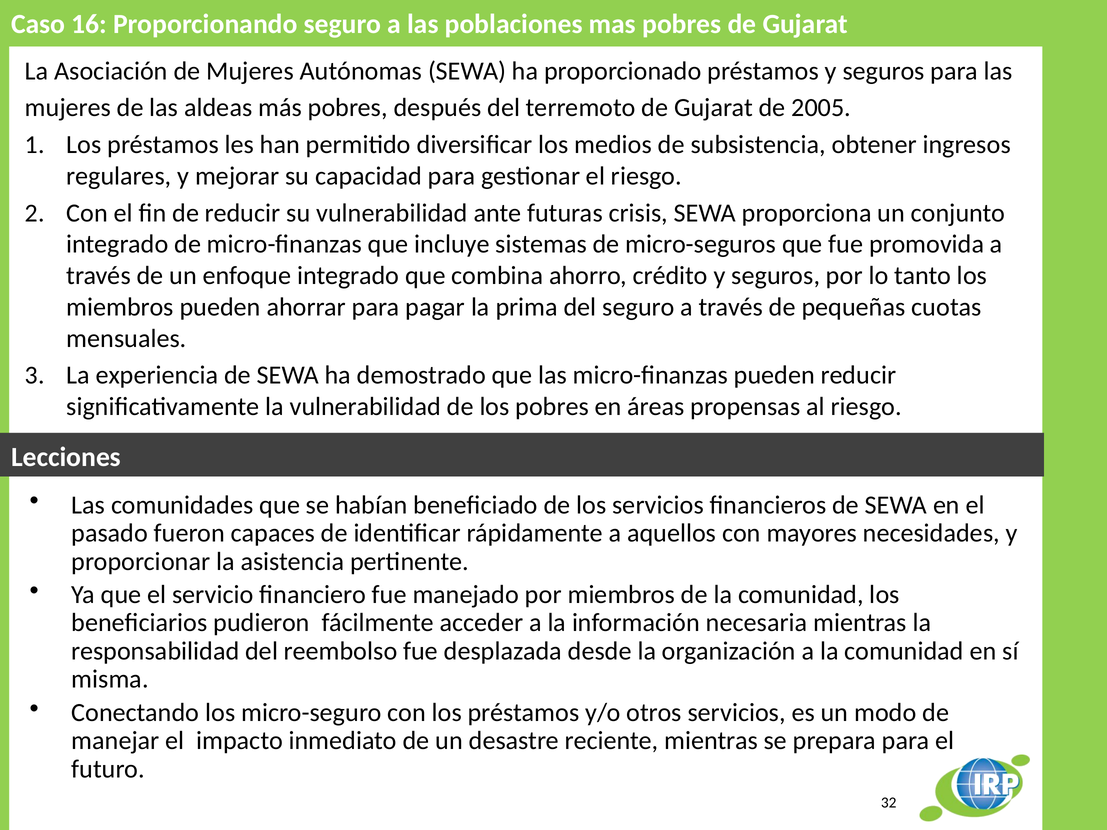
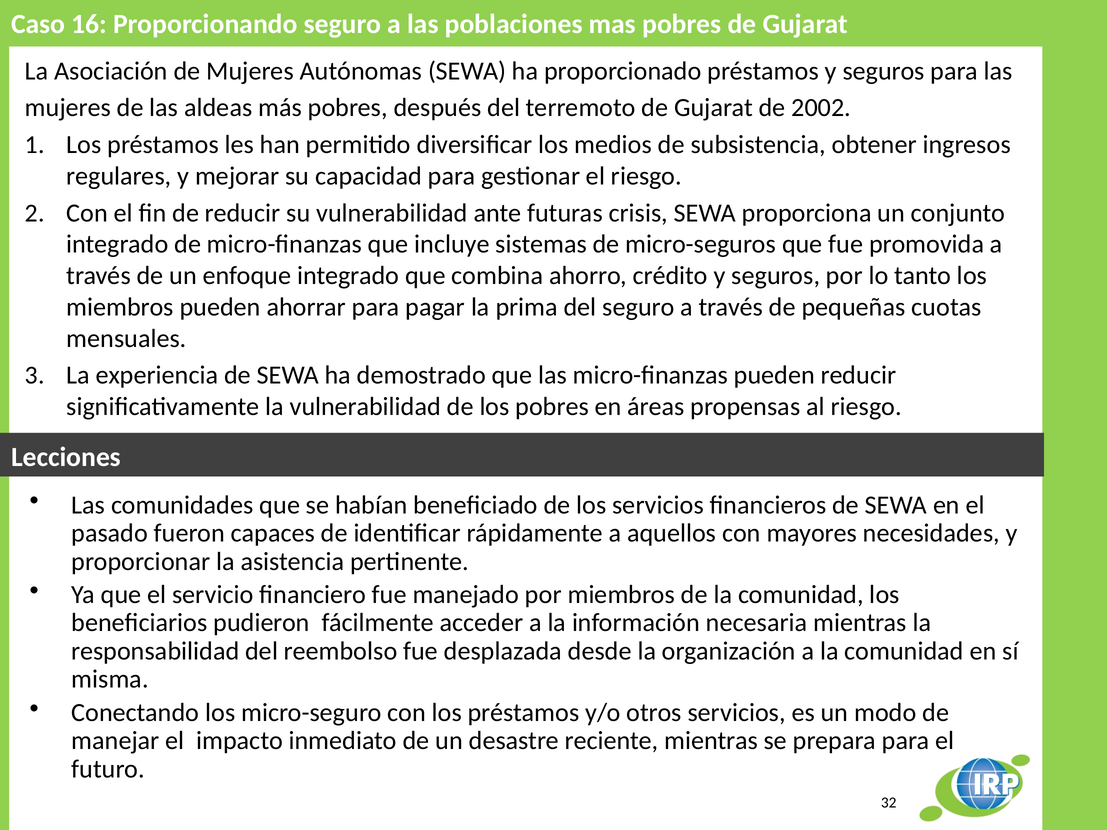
2005: 2005 -> 2002 (821, 108)
